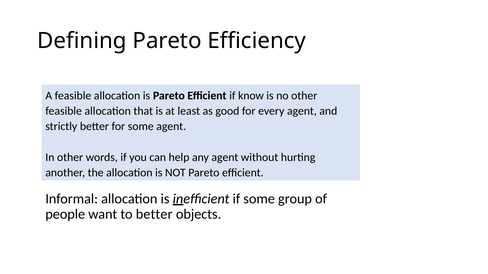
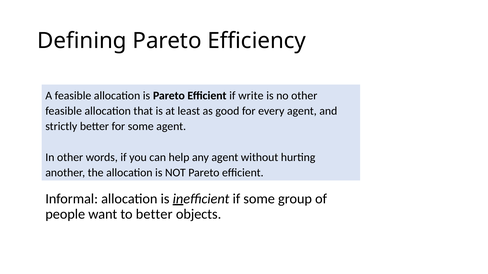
know: know -> write (251, 96)
